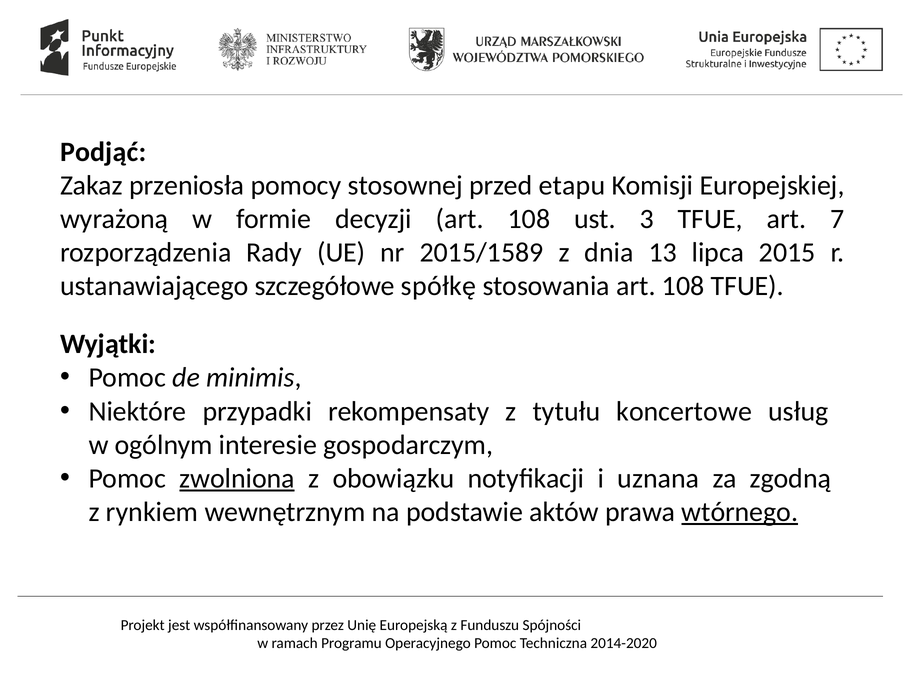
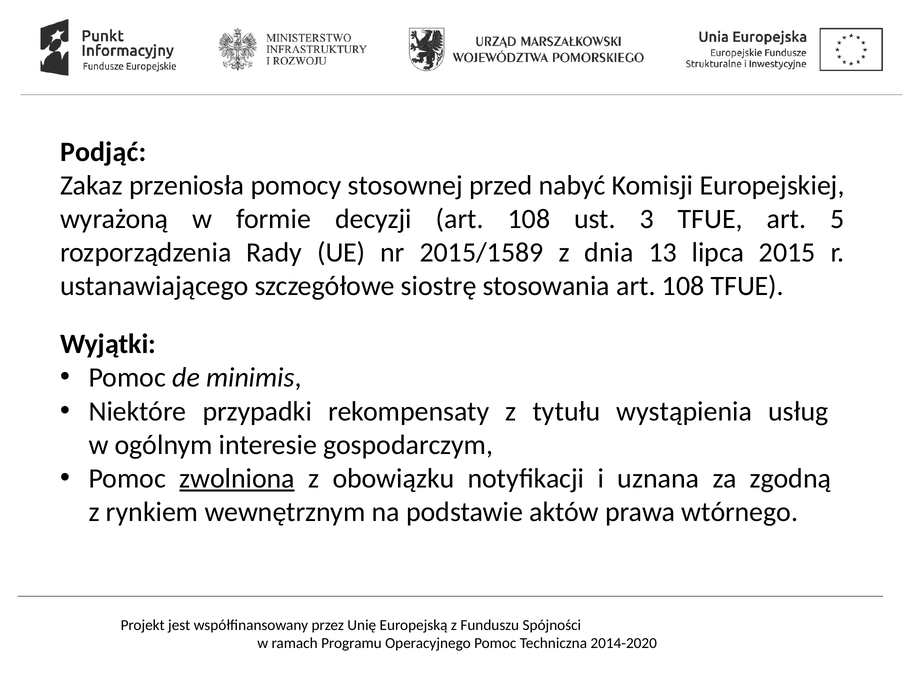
etapu: etapu -> nabyć (572, 185)
7: 7 -> 5 (837, 219)
spółkę: spółkę -> siostrę (439, 286)
koncertowe: koncertowe -> wystąpienia (684, 411)
wtórnego underline: present -> none (740, 511)
